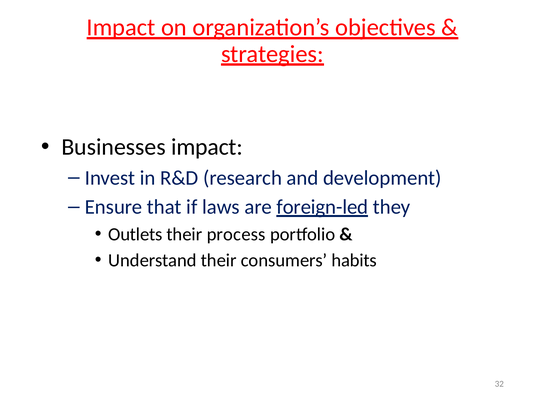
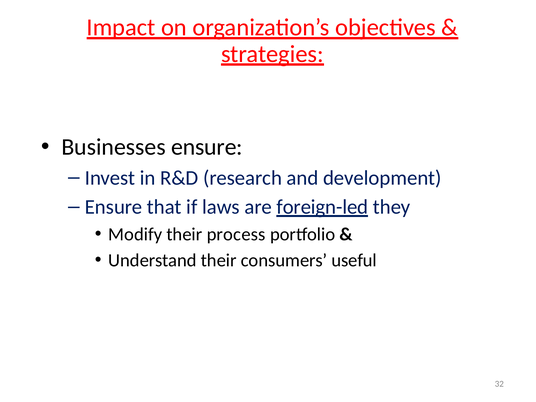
Businesses impact: impact -> ensure (207, 147)
Outlets: Outlets -> Modify (135, 234)
habits: habits -> useful (354, 260)
